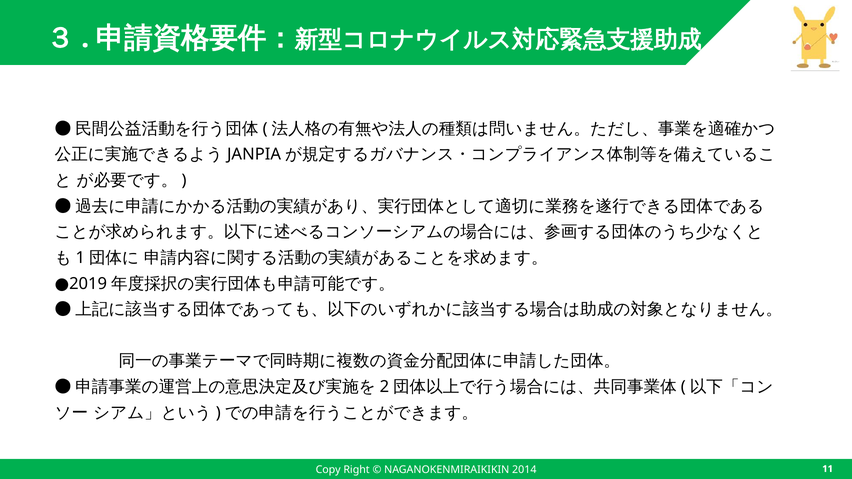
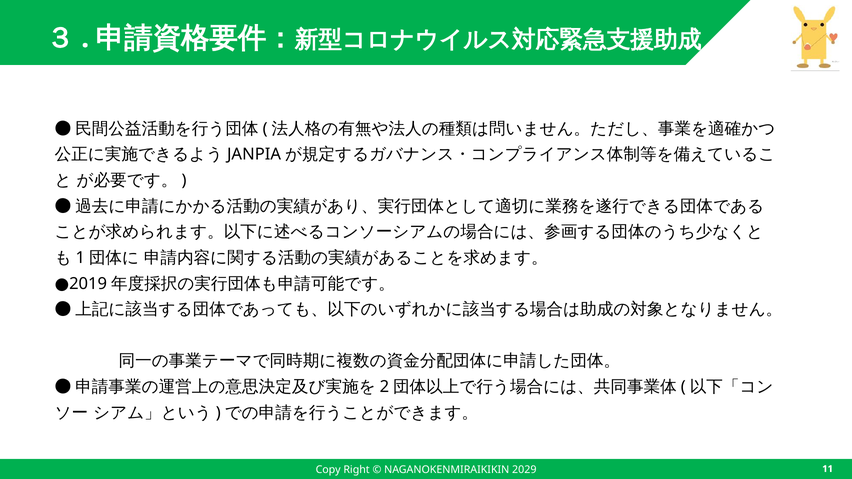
2014: 2014 -> 2029 (524, 470)
